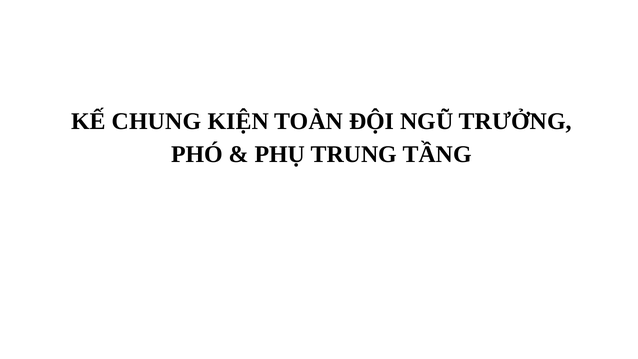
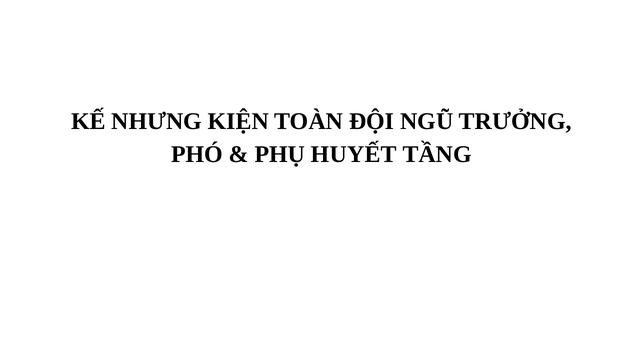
CHUNG: CHUNG -> NHƯNG (157, 121)
TRUNG: TRUNG -> HUYẾT (354, 154)
